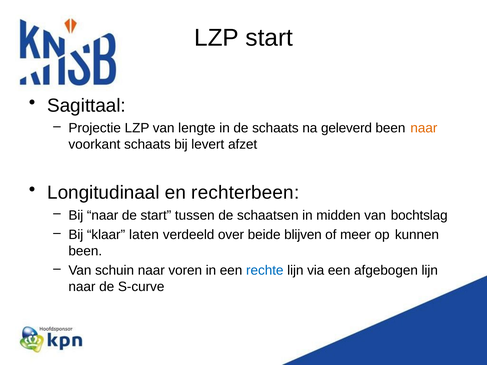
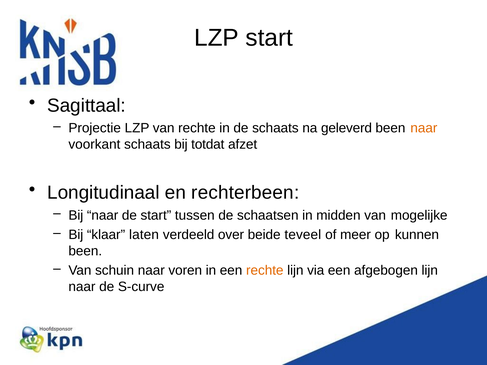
van lengte: lengte -> rechte (197, 128)
levert: levert -> totdat (208, 145)
bochtslag: bochtslag -> mogelijke (419, 215)
blijven: blijven -> teveel (303, 235)
rechte colour: blue -> orange (265, 271)
